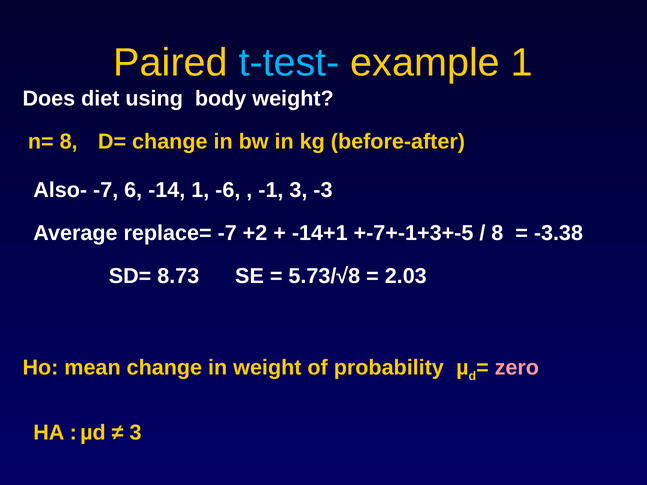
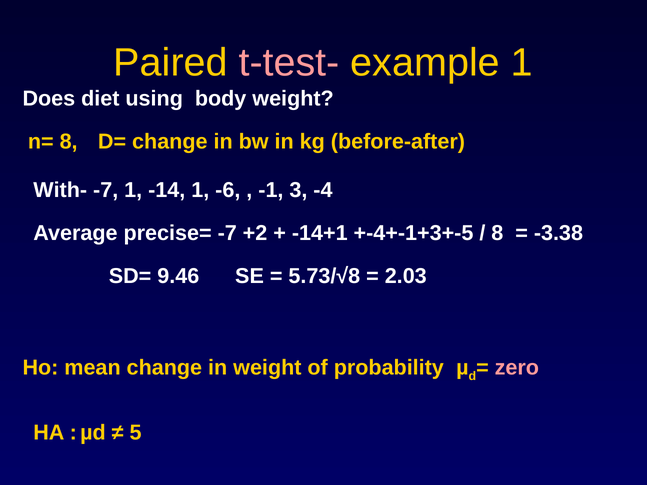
t-test- colour: light blue -> pink (289, 63)
Also-: Also- -> With- (60, 190)
-7 6: 6 -> 1 (133, 190)
-3: -3 -> -4 (323, 190)
replace=: replace= -> precise= (168, 233)
+-7+-1+3+-5: +-7+-1+3+-5 -> +-4+-1+3+-5 (414, 233)
8.73: 8.73 -> 9.46 (178, 276)
3: 3 -> 5 (136, 433)
